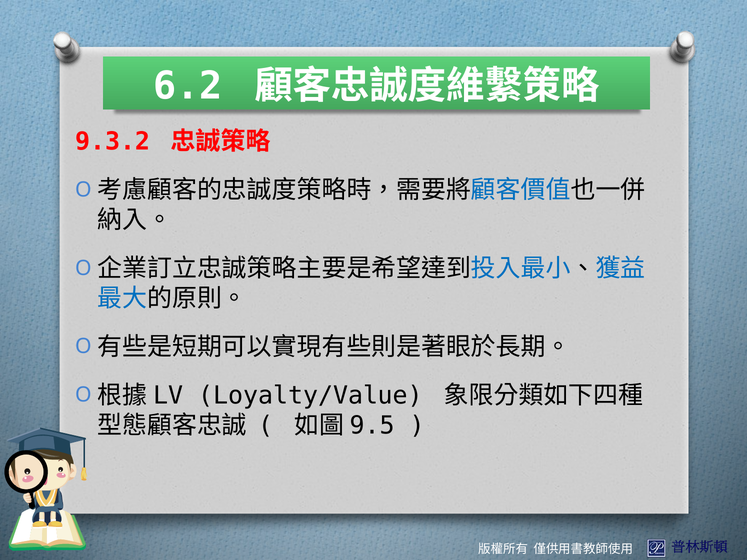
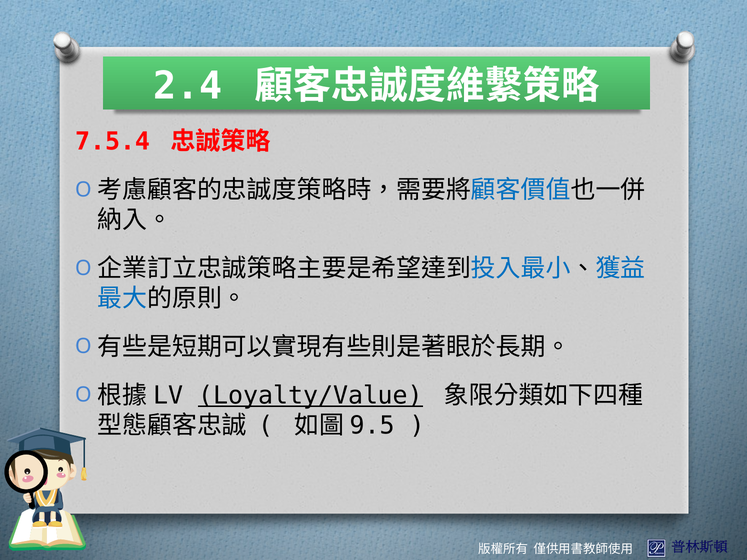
6.2: 6.2 -> 2.4 (188, 86)
9.3.2: 9.3.2 -> 7.5.4 (113, 142)
Loyalty/Value underline: none -> present (311, 396)
